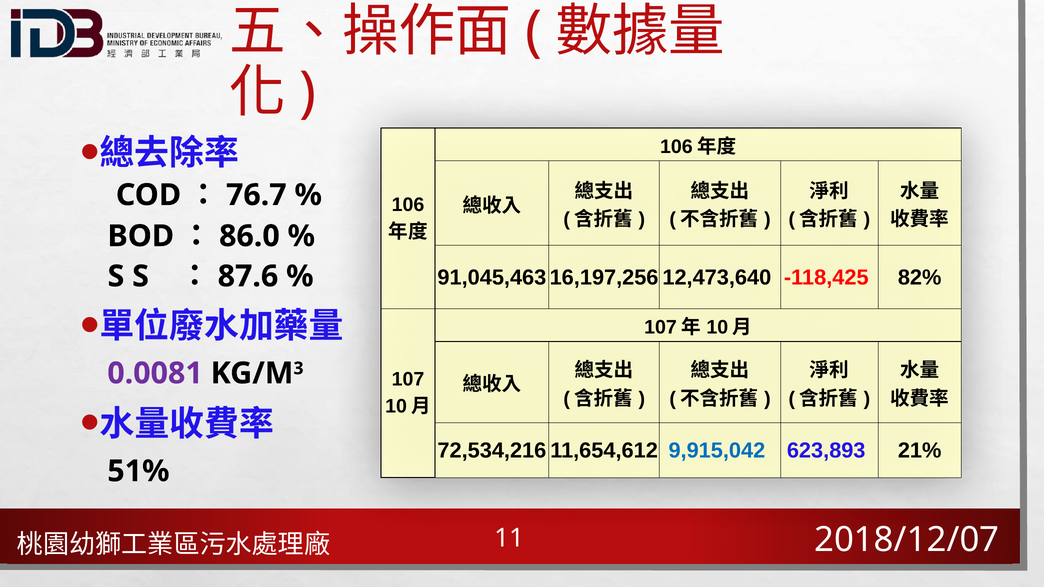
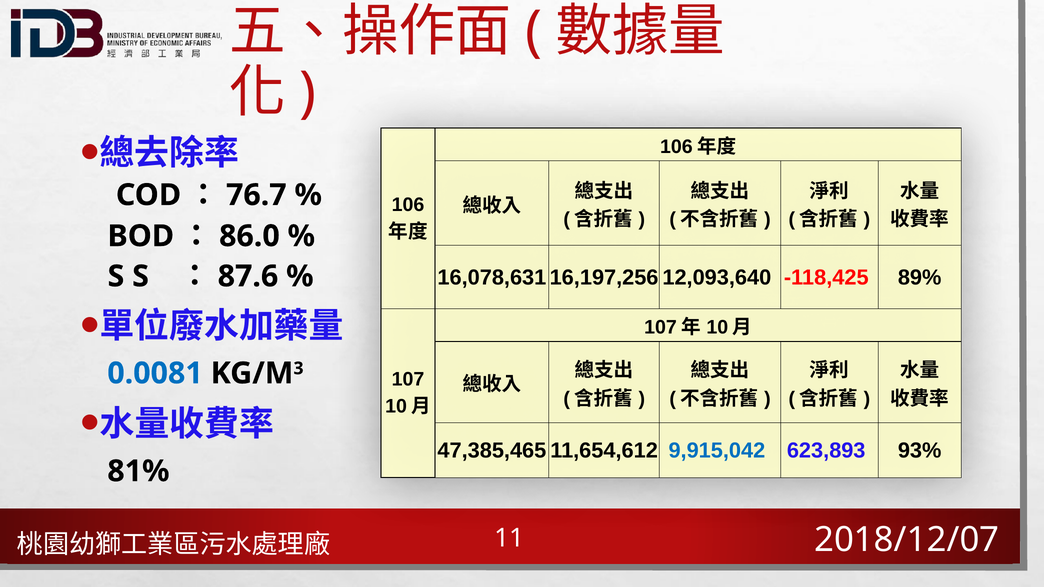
91,045,463: 91,045,463 -> 16,078,631 (492, 278)
12,473,640: 12,473,640 -> 12,093,640 (717, 278)
82%: 82% -> 89% (920, 278)
0.0081 colour: purple -> blue (155, 373)
72,534,216: 72,534,216 -> 47,385,465 (492, 451)
21%: 21% -> 93% (920, 451)
51%: 51% -> 81% (138, 471)
